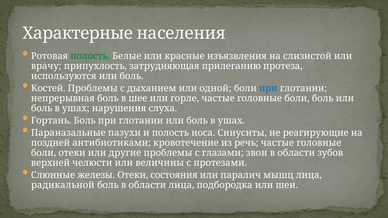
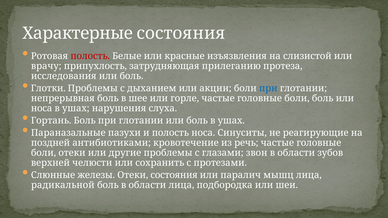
Характерные населения: населения -> состояния (181, 33)
полость colour: green -> red (90, 56)
используются: используются -> исследования (64, 76)
Костей: Костей -> Глотки (48, 88)
одной: одной -> акции (215, 88)
боль: боль -> носа (42, 109)
величины: величины -> сохранить (160, 163)
